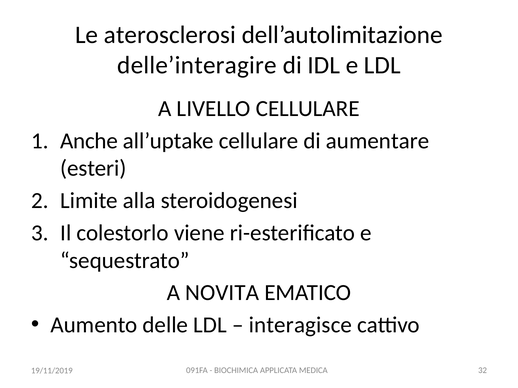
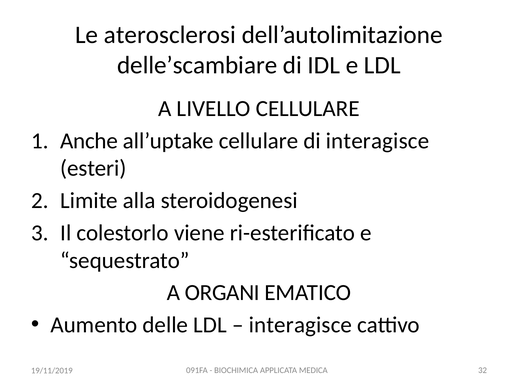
delle’interagire: delle’interagire -> delle’scambiare (197, 65)
di aumentare: aumentare -> interagisce (378, 141)
NOVITA: NOVITA -> ORGANI (222, 293)
